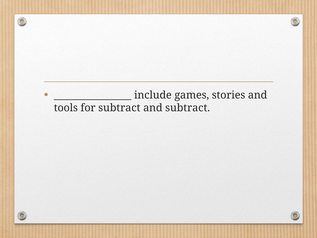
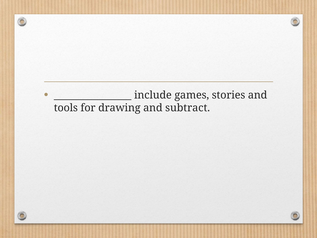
for subtract: subtract -> drawing (119, 108)
